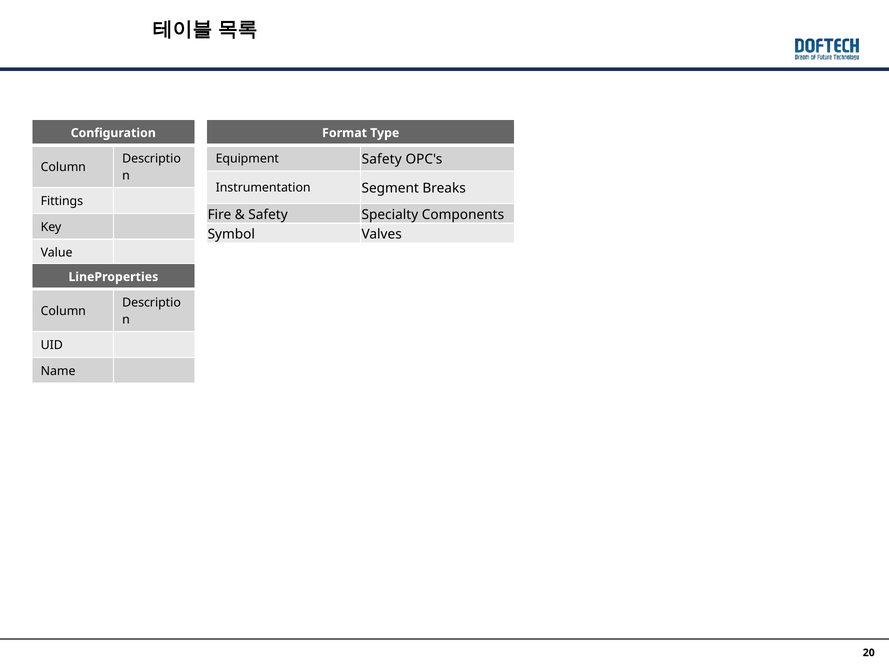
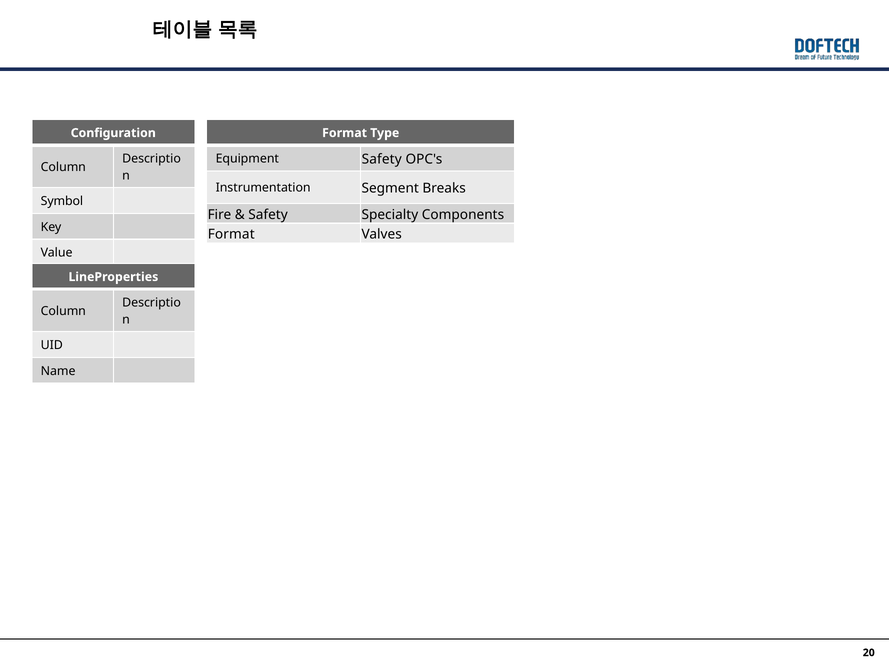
Fittings: Fittings -> Symbol (62, 201)
Symbol: Symbol -> Format (231, 234)
